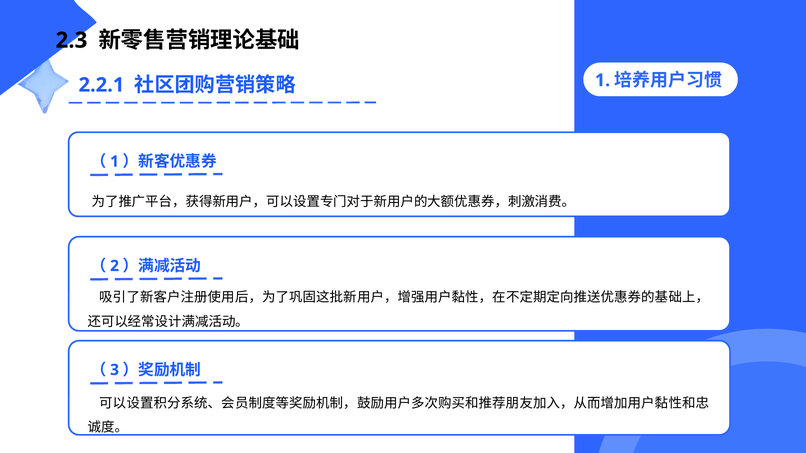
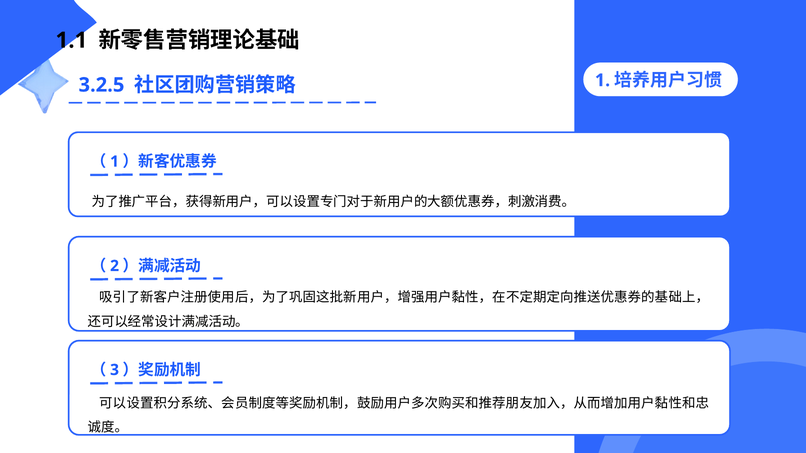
2.3: 2.3 -> 1.1 (71, 40)
2.2.1: 2.2.1 -> 3.2.5 (101, 85)
